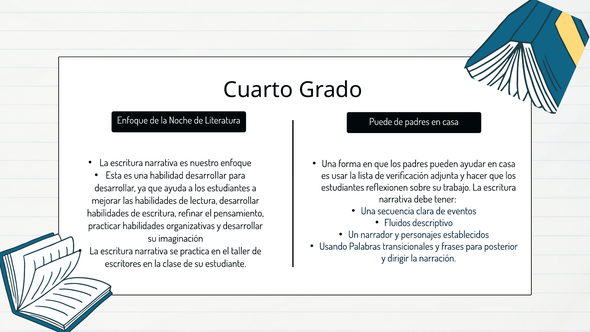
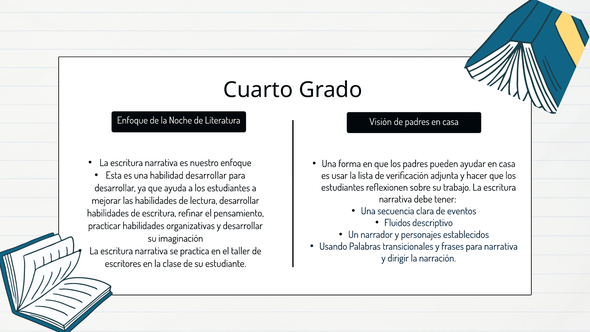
Puede: Puede -> Visión (381, 122)
para posterior: posterior -> narrativa (501, 246)
